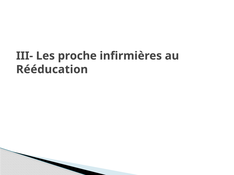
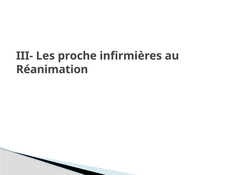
Rééducation: Rééducation -> Réanimation (52, 70)
